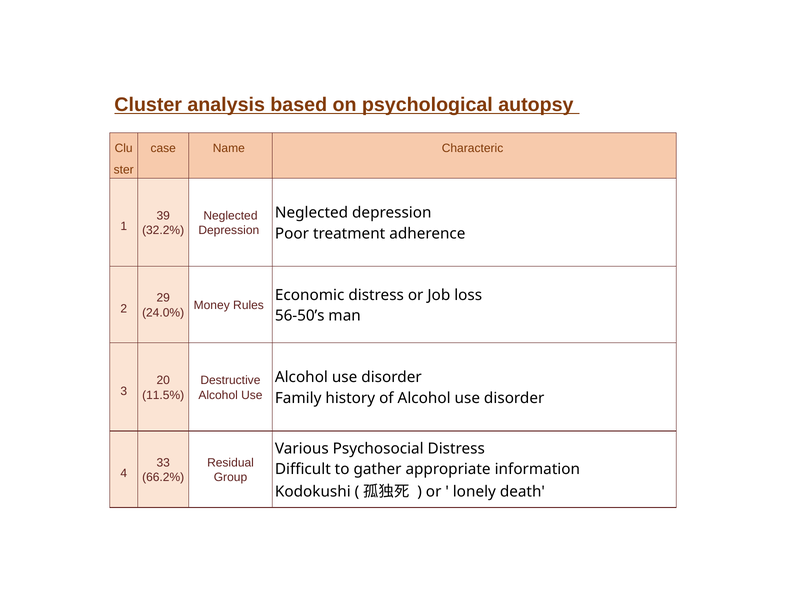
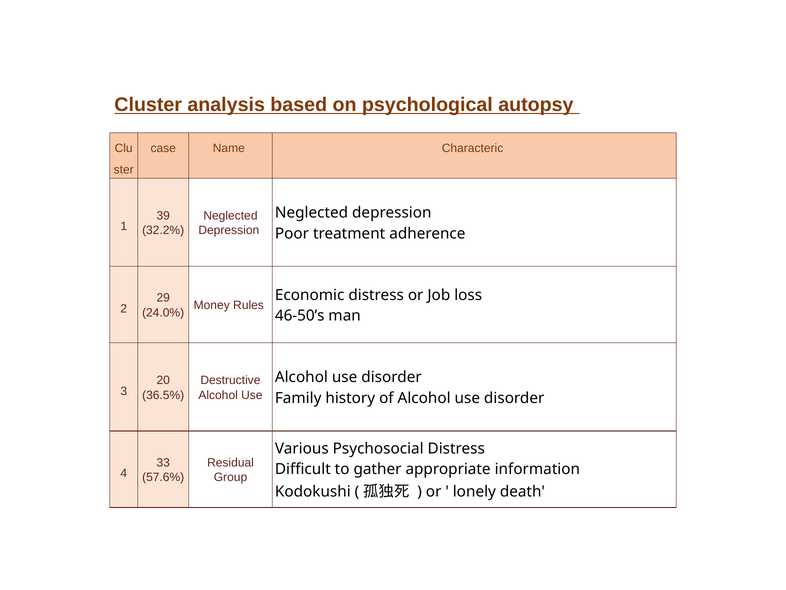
56-50’s: 56-50’s -> 46-50’s (300, 316)
11.5%: 11.5% -> 36.5% (163, 395)
66.2%: 66.2% -> 57.6% (163, 477)
